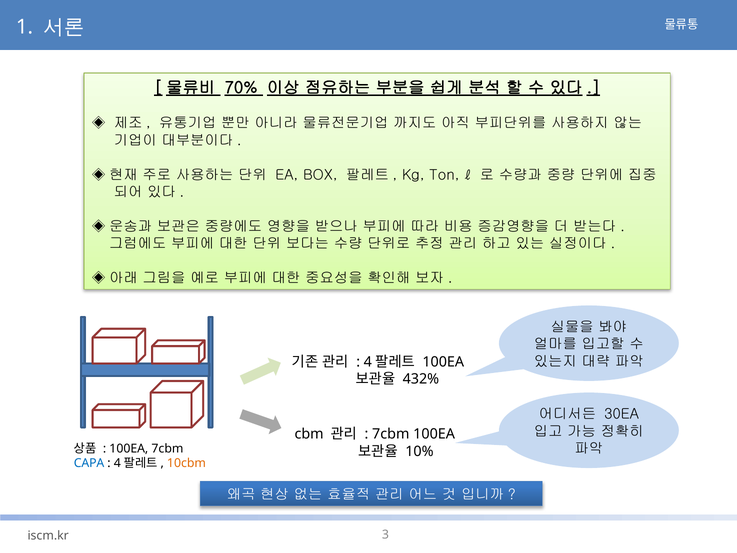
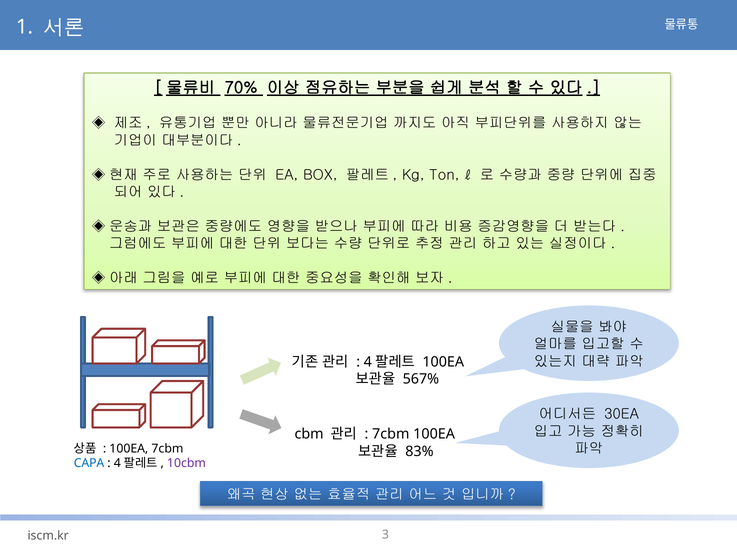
432%: 432% -> 567% (421, 379)
10%: 10% -> 83% (419, 451)
10cbm colour: orange -> purple (186, 463)
